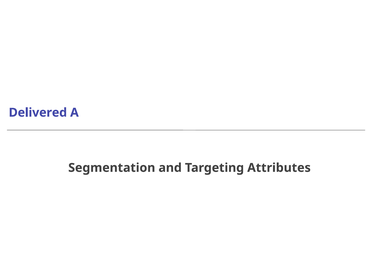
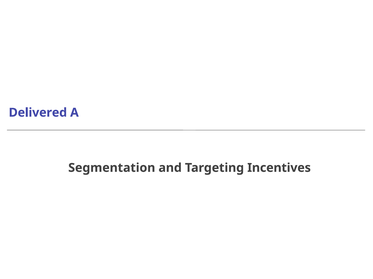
Attributes: Attributes -> Incentives (279, 168)
